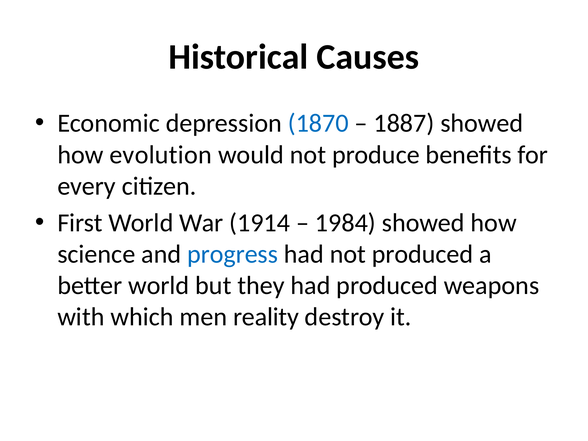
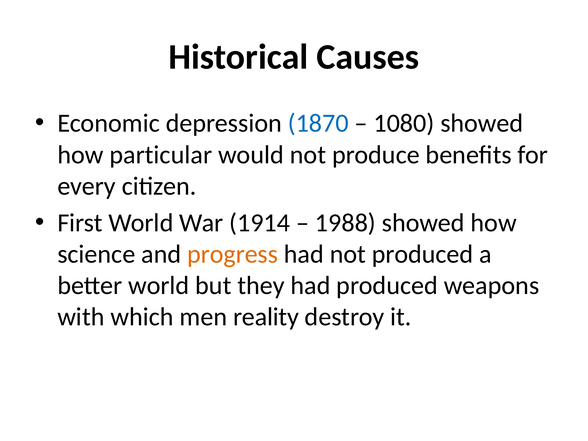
1887: 1887 -> 1080 (404, 123)
evolution: evolution -> particular (161, 155)
1984: 1984 -> 1988 (345, 223)
progress colour: blue -> orange (233, 254)
